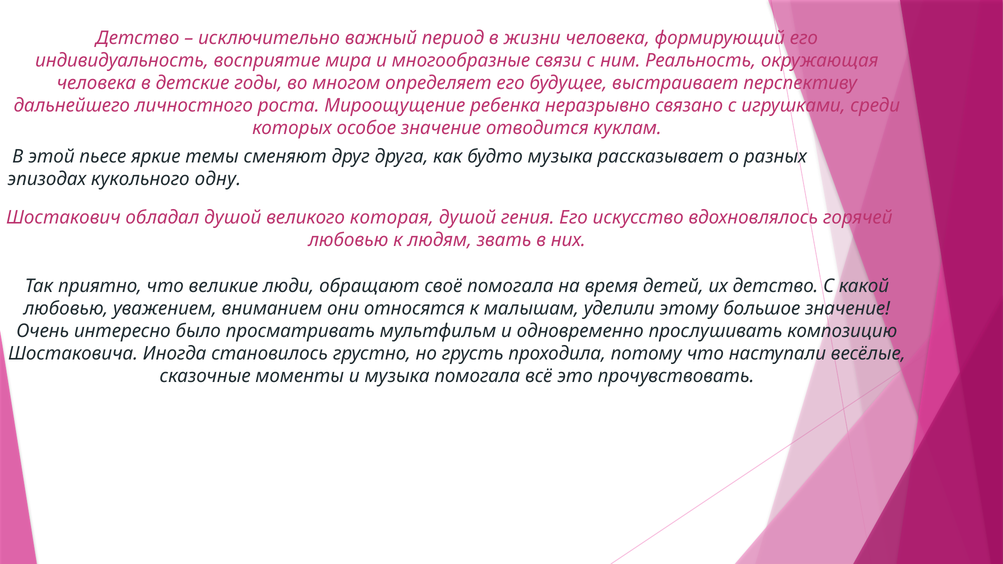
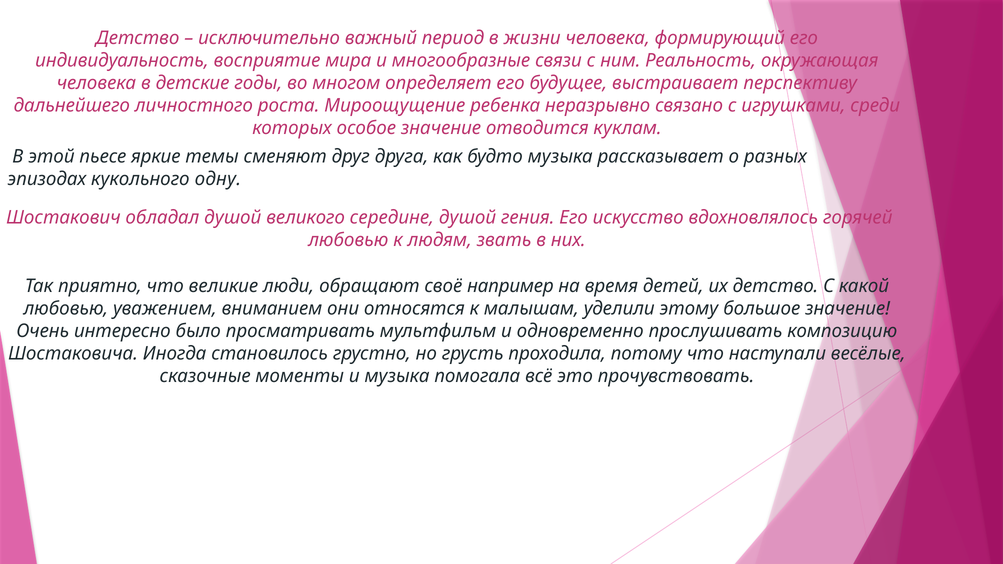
которая: которая -> середине (392, 217)
своё помогала: помогала -> например (510, 286)
